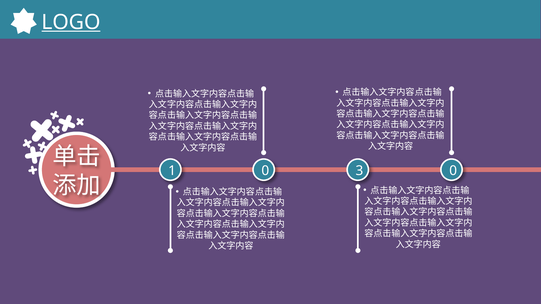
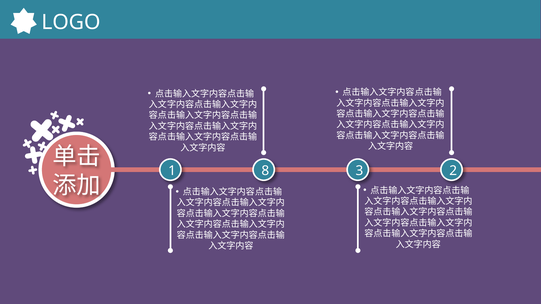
LOGO underline: present -> none (71, 22)
1 0: 0 -> 8 (265, 171)
3 0: 0 -> 2 (453, 171)
